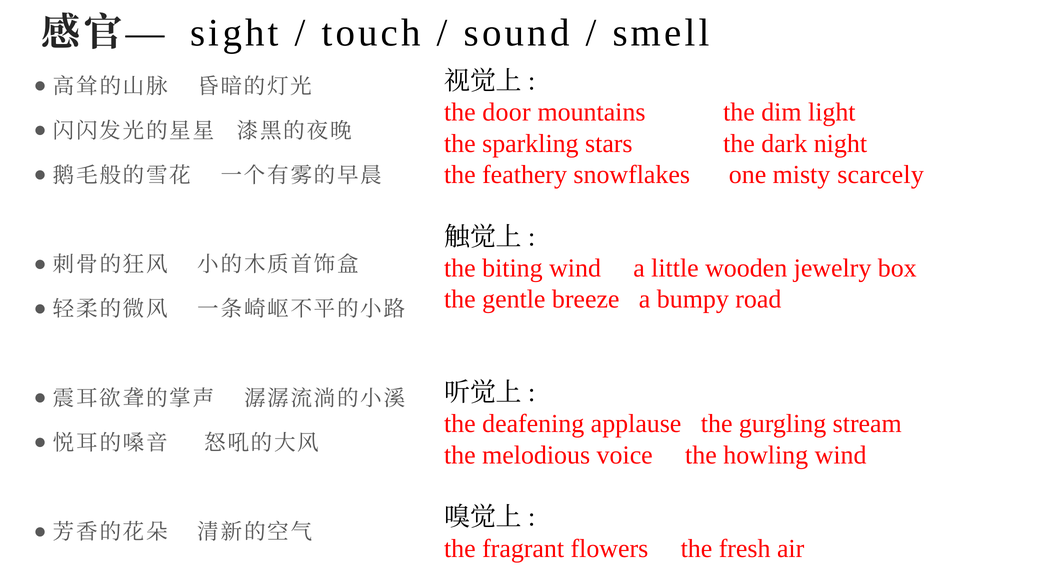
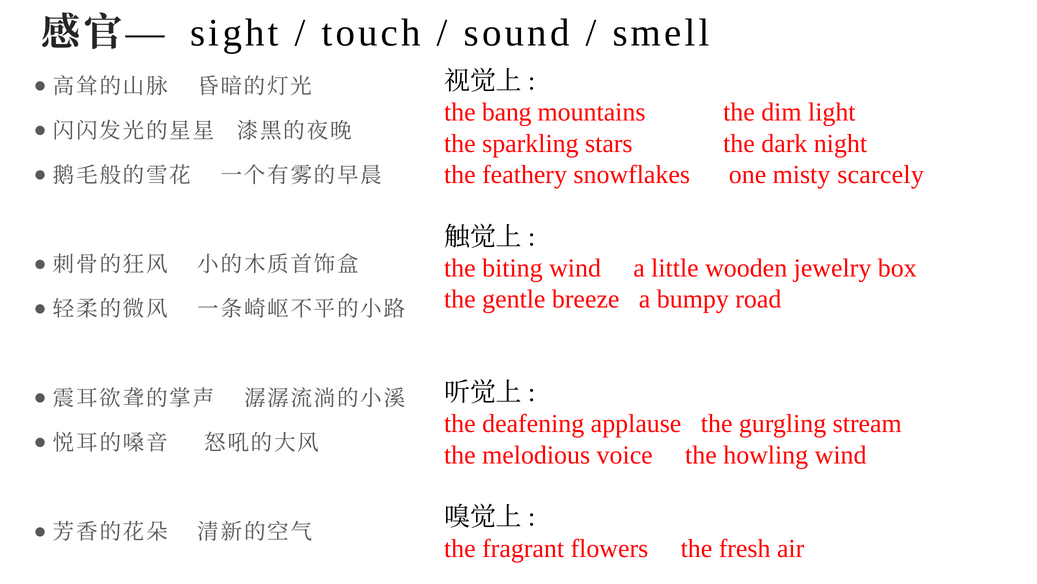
door: door -> bang (507, 112)
